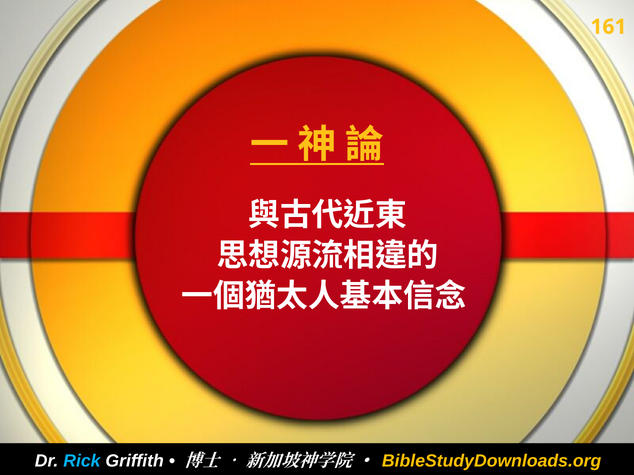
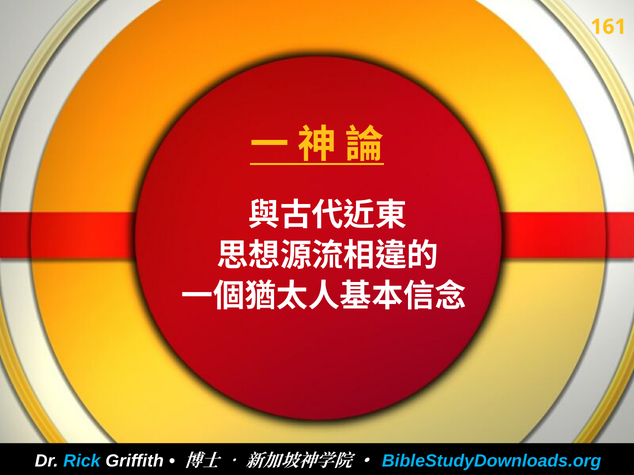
BibleStudyDownloads.org colour: yellow -> light blue (492, 461)
